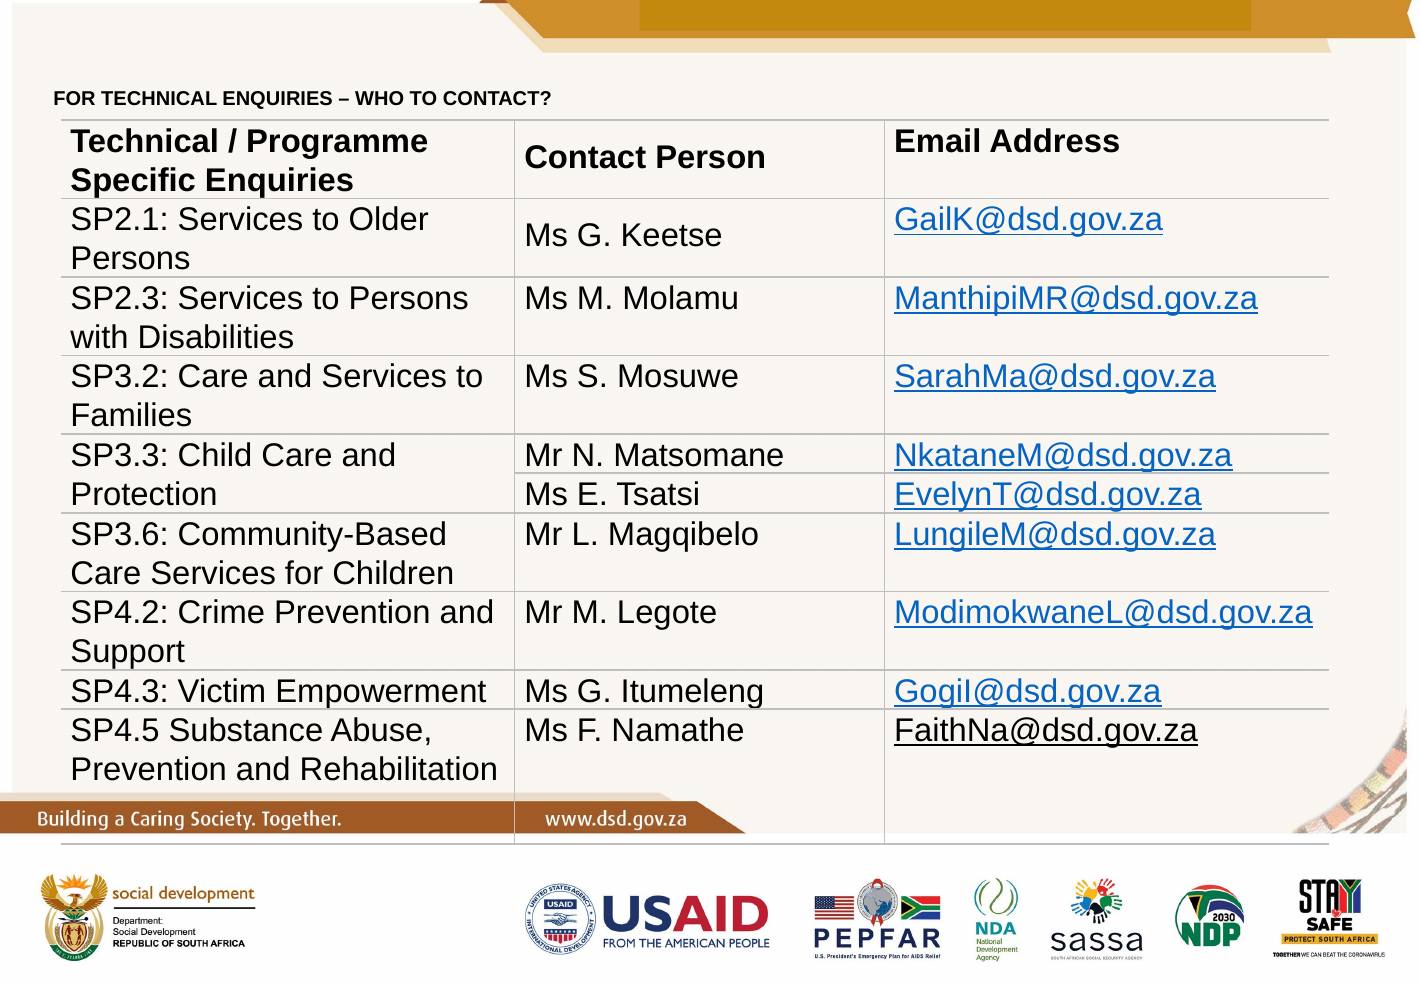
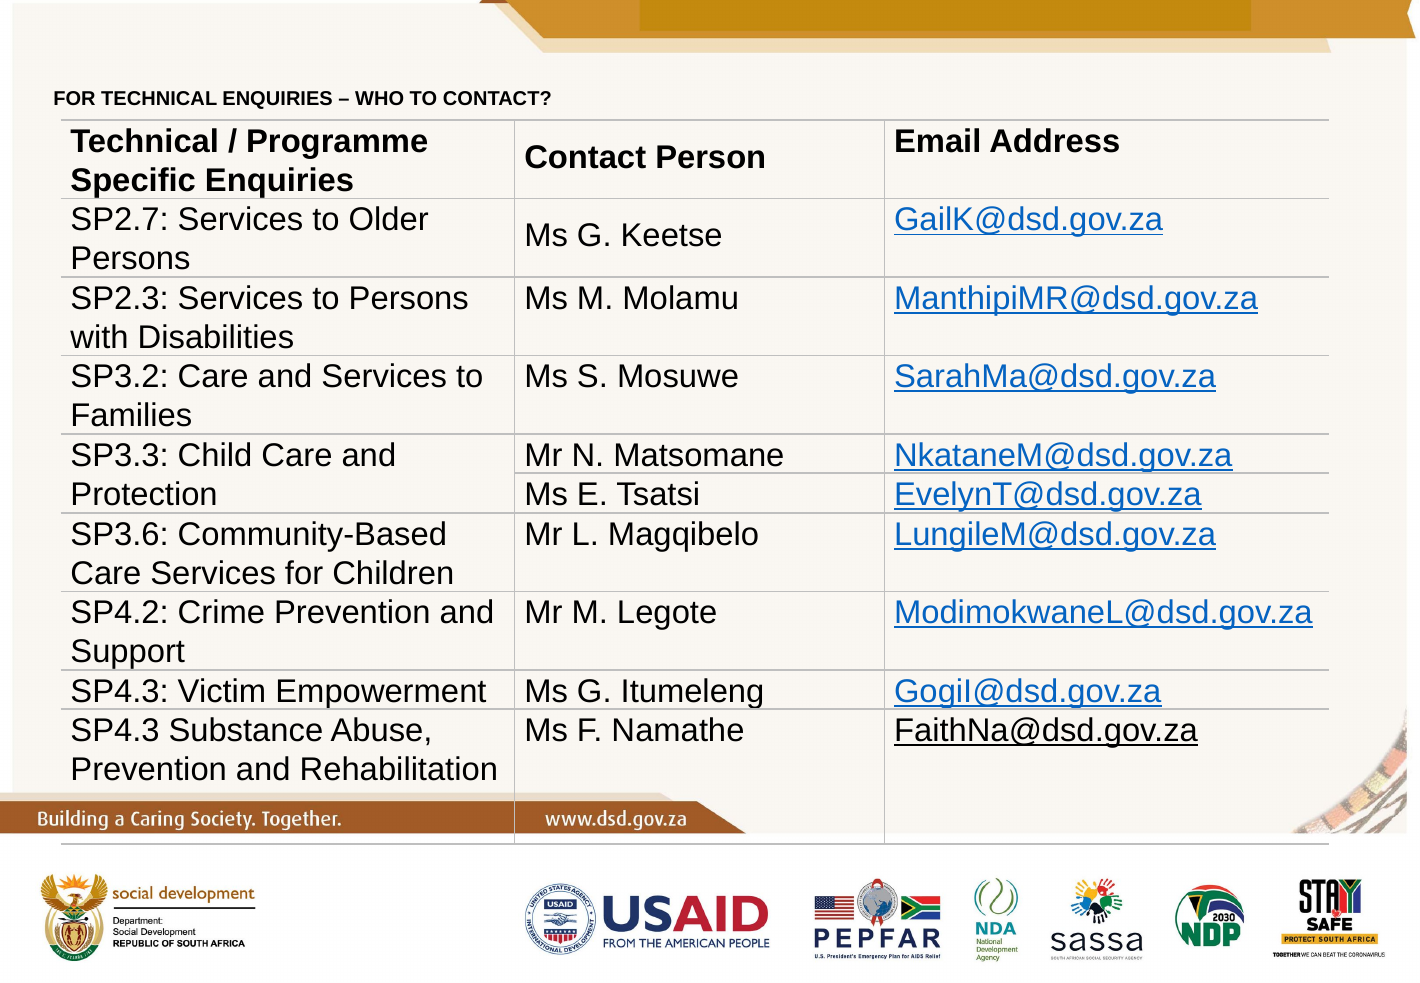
SP2.1: SP2.1 -> SP2.7 (120, 220)
SP4.5: SP4.5 -> SP4.3 (115, 731)
